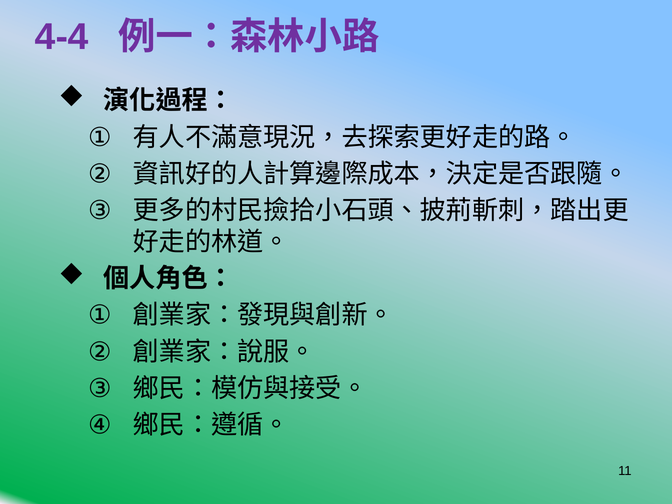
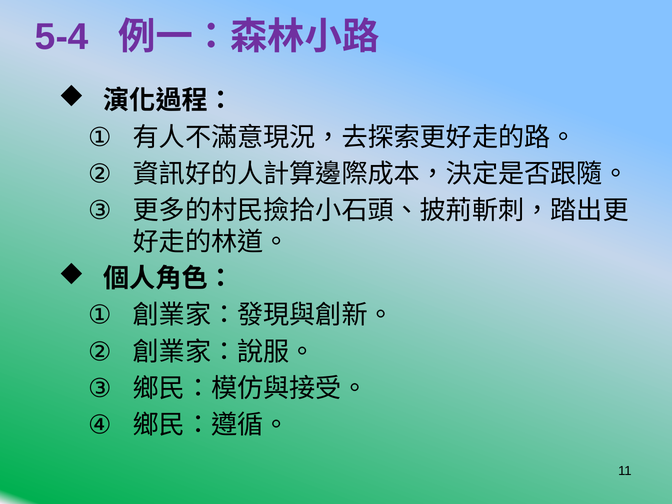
4-4: 4-4 -> 5-4 (62, 37)
